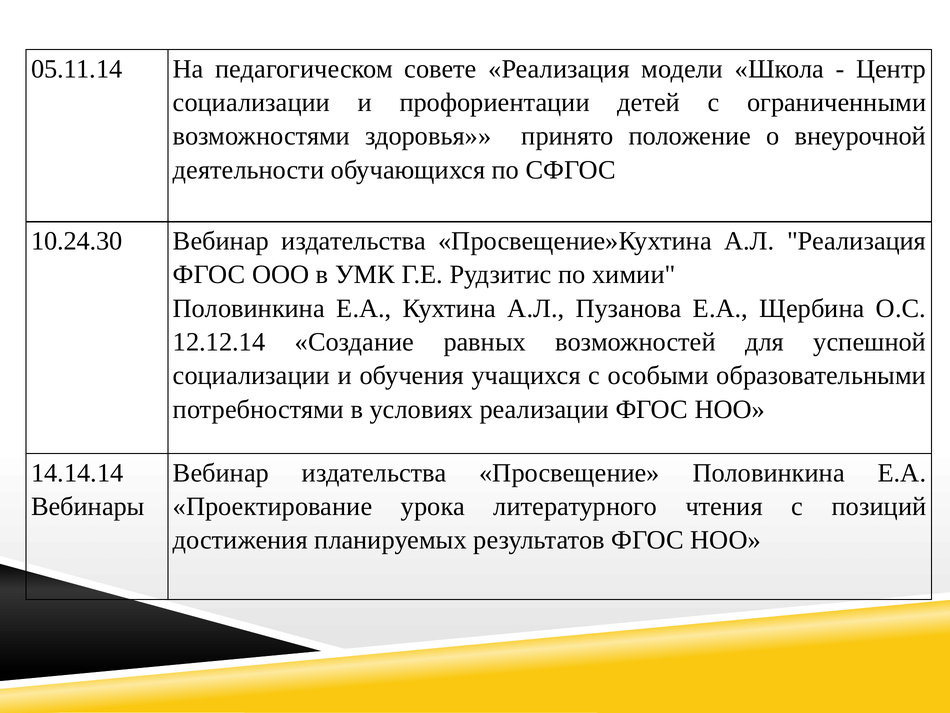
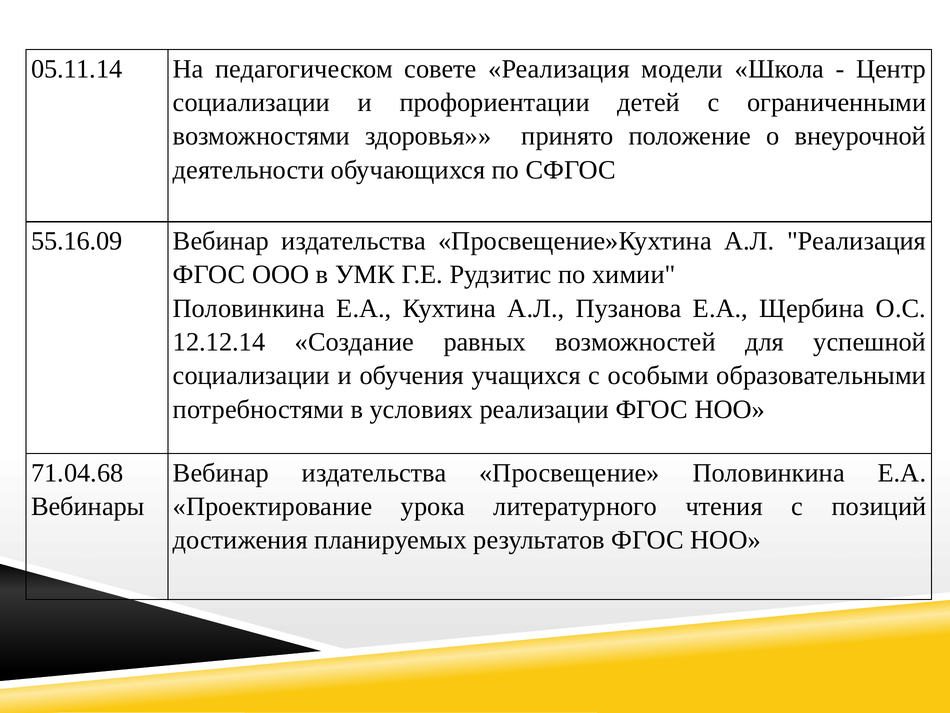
10.24.30: 10.24.30 -> 55.16.09 (77, 241)
14.14.14: 14.14.14 -> 71.04.68 (77, 472)
